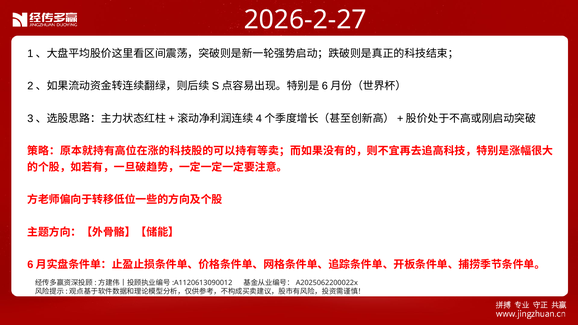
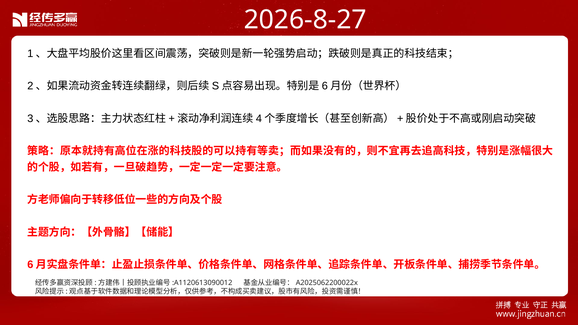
2026-2-27: 2026-2-27 -> 2026-8-27 (305, 20)
